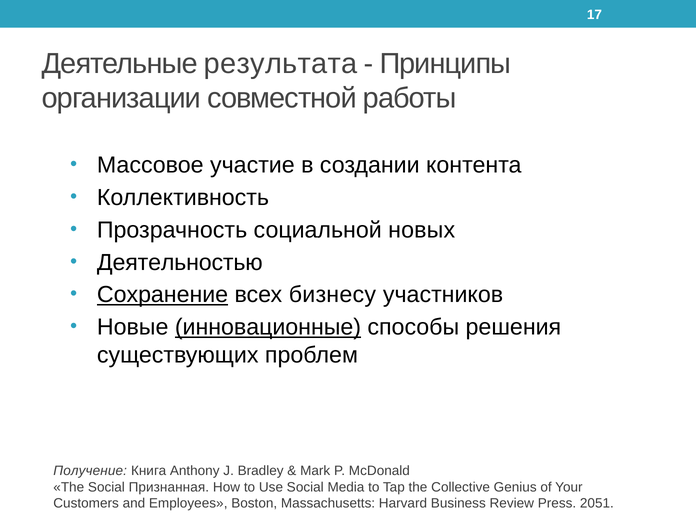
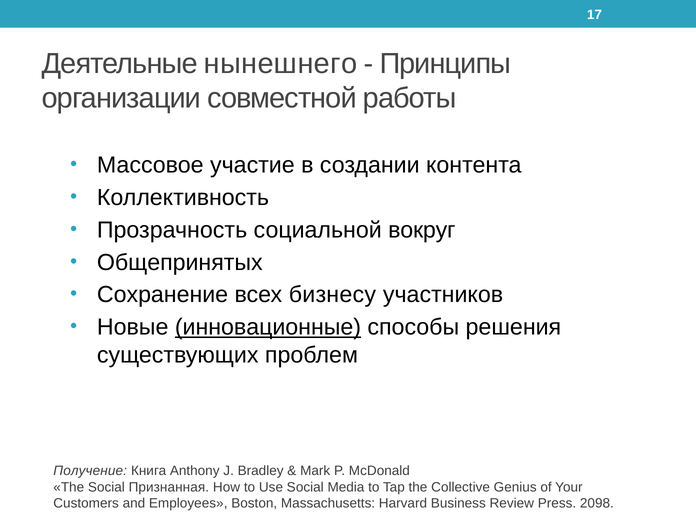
результата: результата -> нынешнего (281, 63)
новых: новых -> вокруг (422, 230)
Деятельностью: Деятельностью -> Общепринятых (180, 262)
Сохранение underline: present -> none (163, 295)
2051: 2051 -> 2098 (597, 503)
